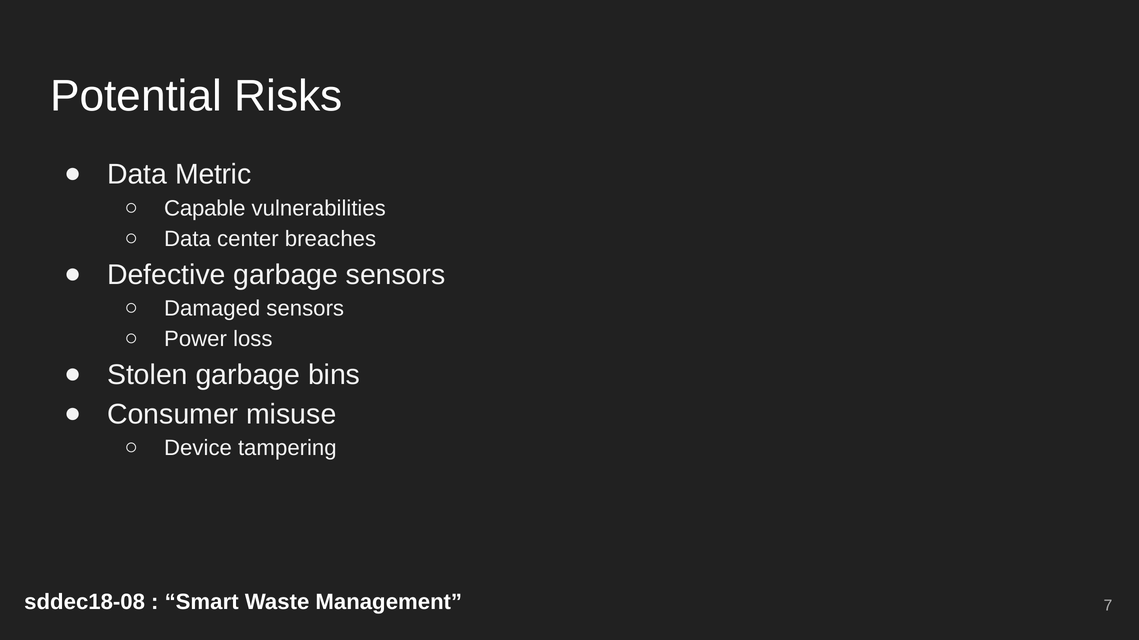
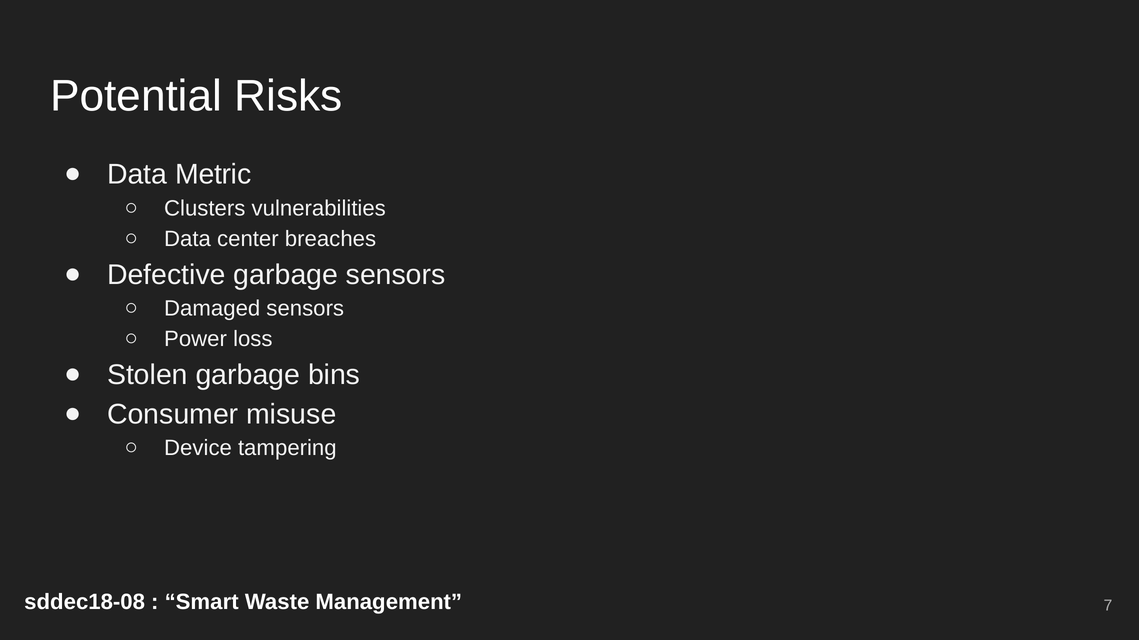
Capable: Capable -> Clusters (205, 209)
